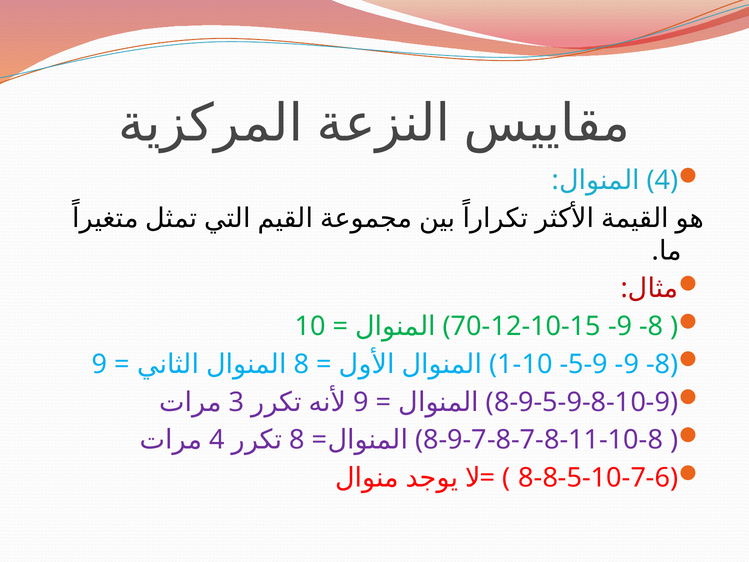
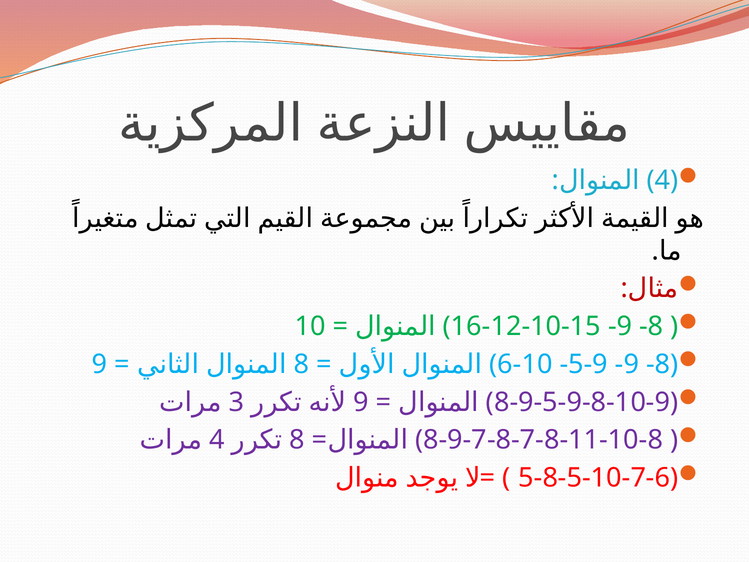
70-12-10-15: 70-12-10-15 -> 16-12-10-15 (526, 326)
1-10: 1-10 -> 6-10 (525, 364)
8-8-5-10-7-6: 8-8-5-10-7-6 -> 5-8-5-10-7-6 (594, 478)
